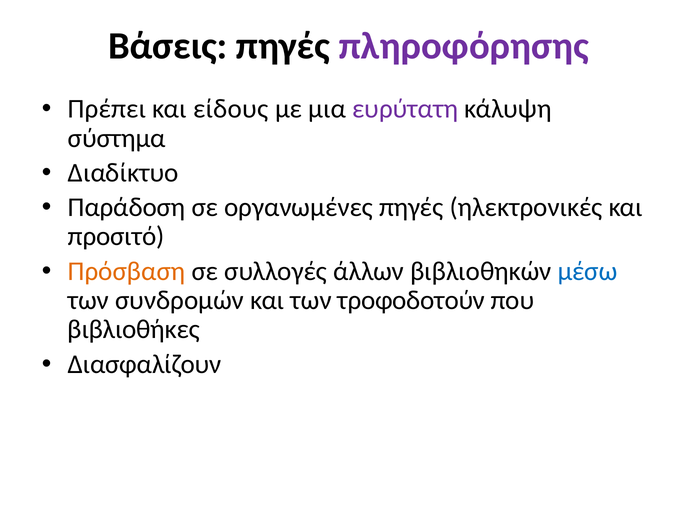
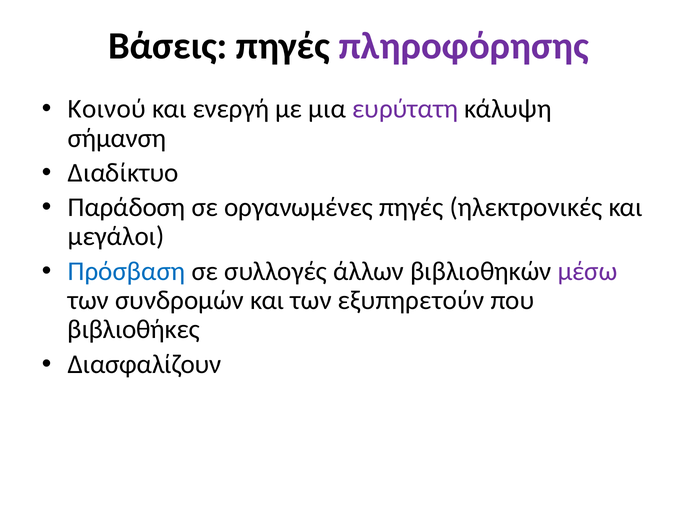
Πρέπει: Πρέπει -> Κοινού (107, 109)
είδους: είδους -> ενεργή (231, 109)
σύστημα: σύστημα -> σήμανση (117, 138)
προσιτό: προσιτό -> μεγάλοι (116, 237)
Πρόσβαση colour: orange -> blue (127, 271)
μέσω colour: blue -> purple (588, 271)
τροφοδοτούν: τροφοδοτούν -> εξυπηρετούν (411, 300)
